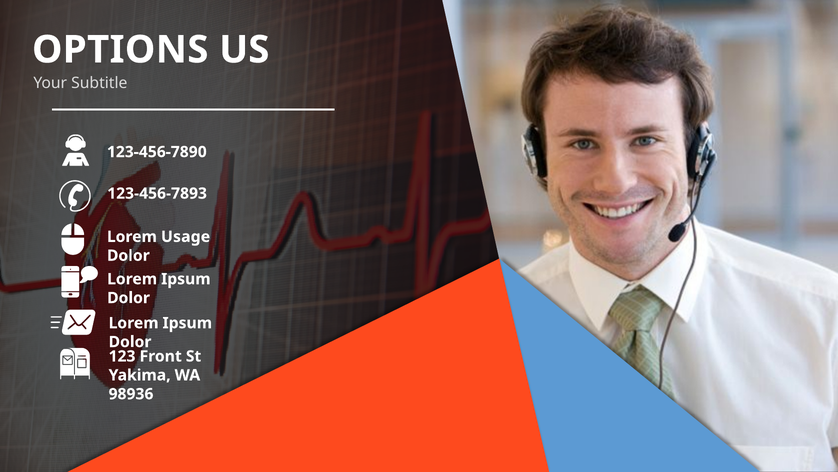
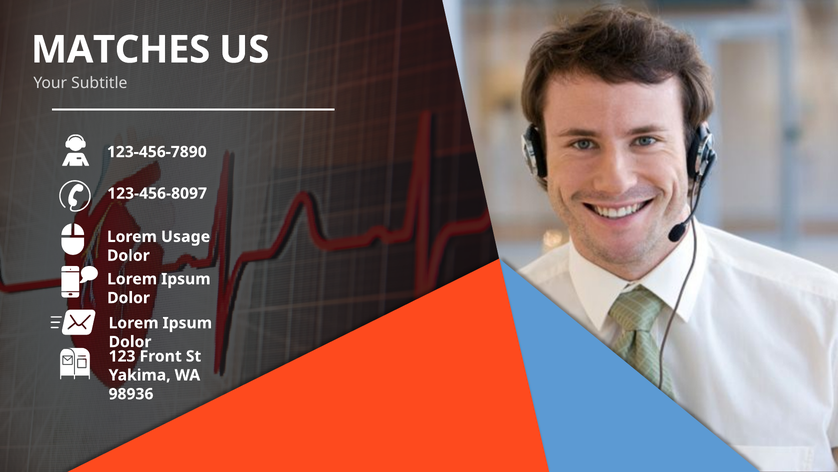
OPTIONS: OPTIONS -> MATCHES (121, 50)
123-456-7893: 123-456-7893 -> 123-456-8097 (157, 193)
